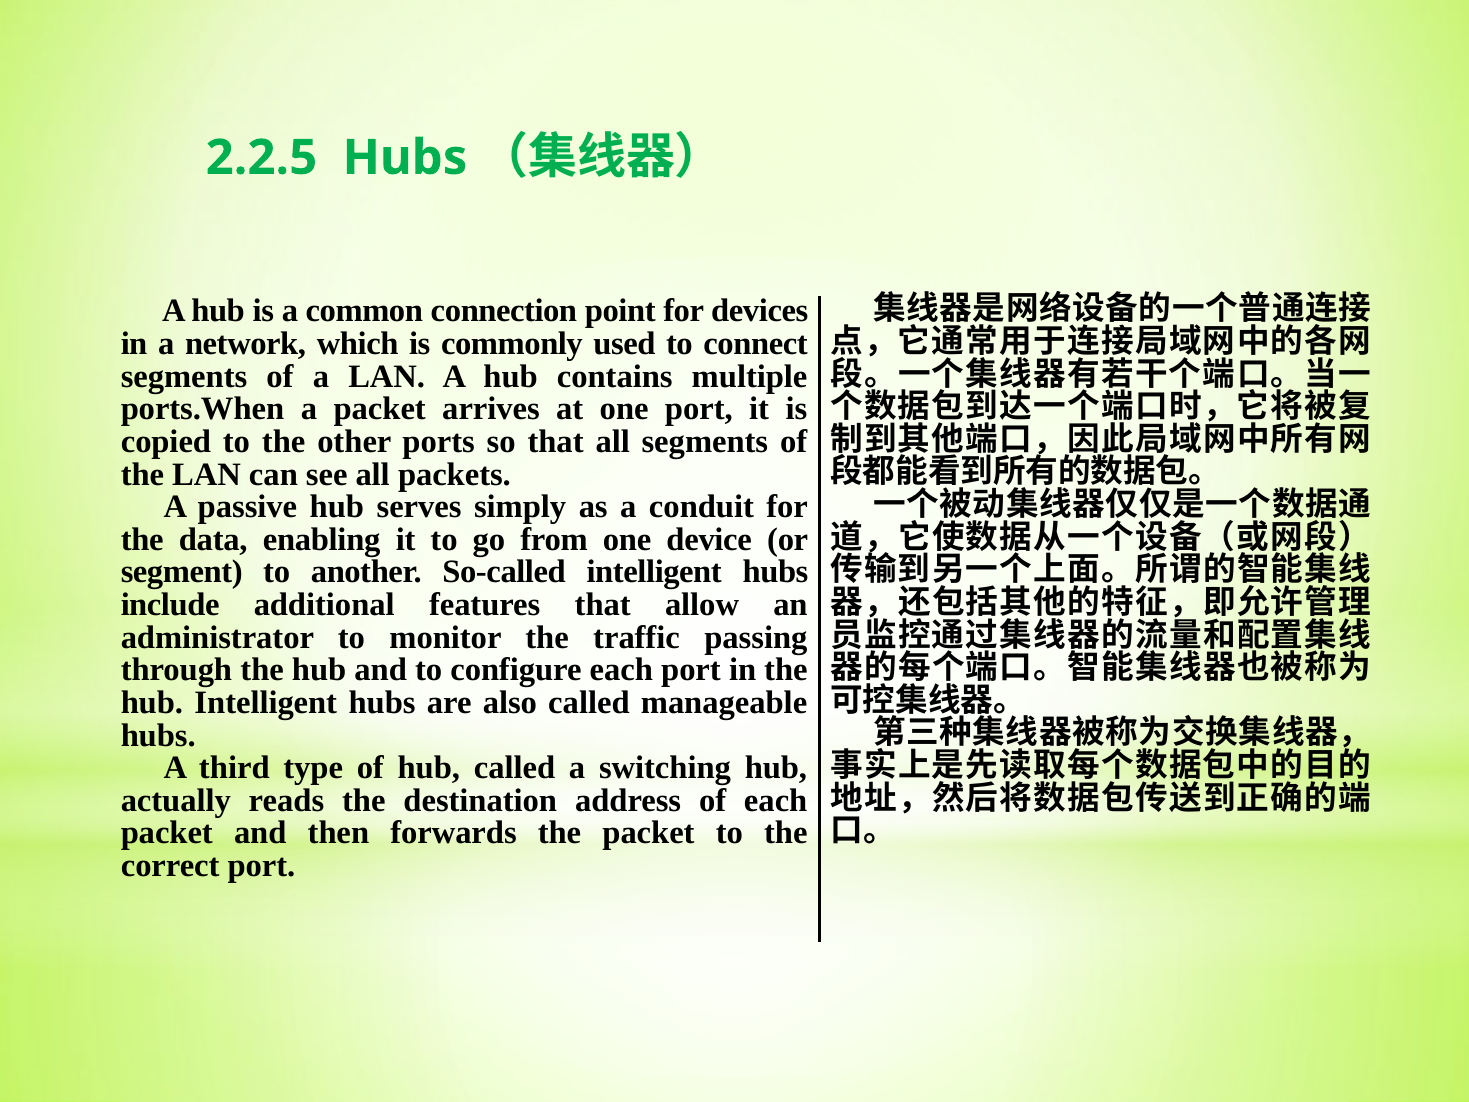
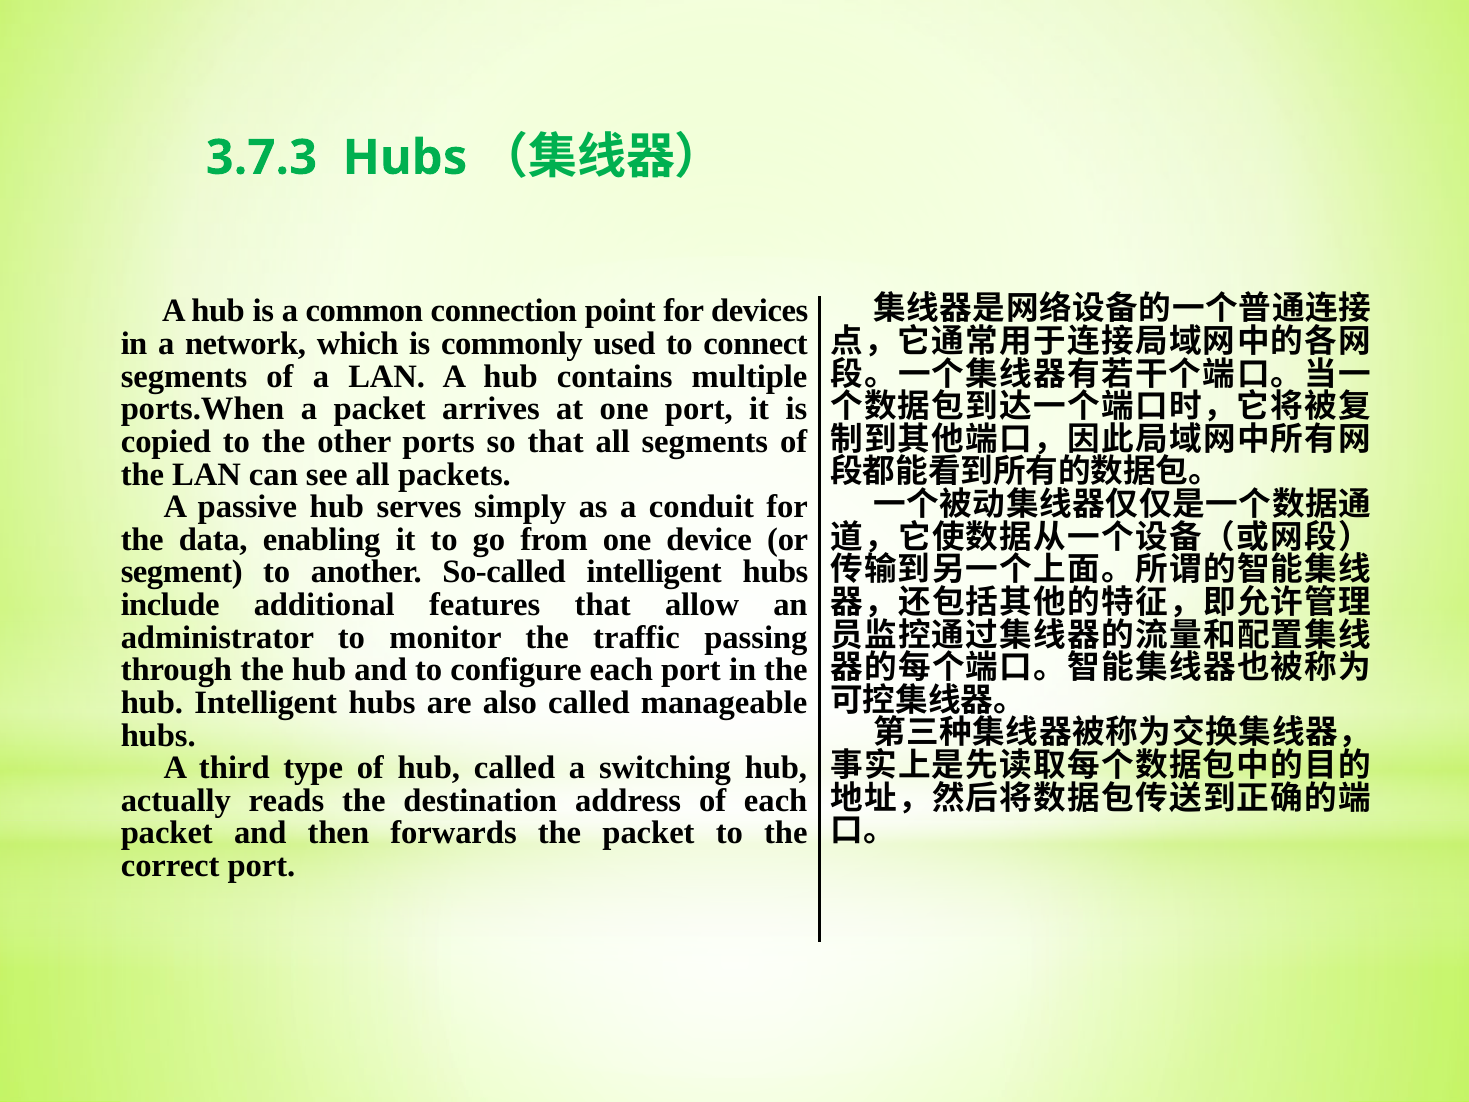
2.2.5: 2.2.5 -> 3.7.3 (261, 158)
